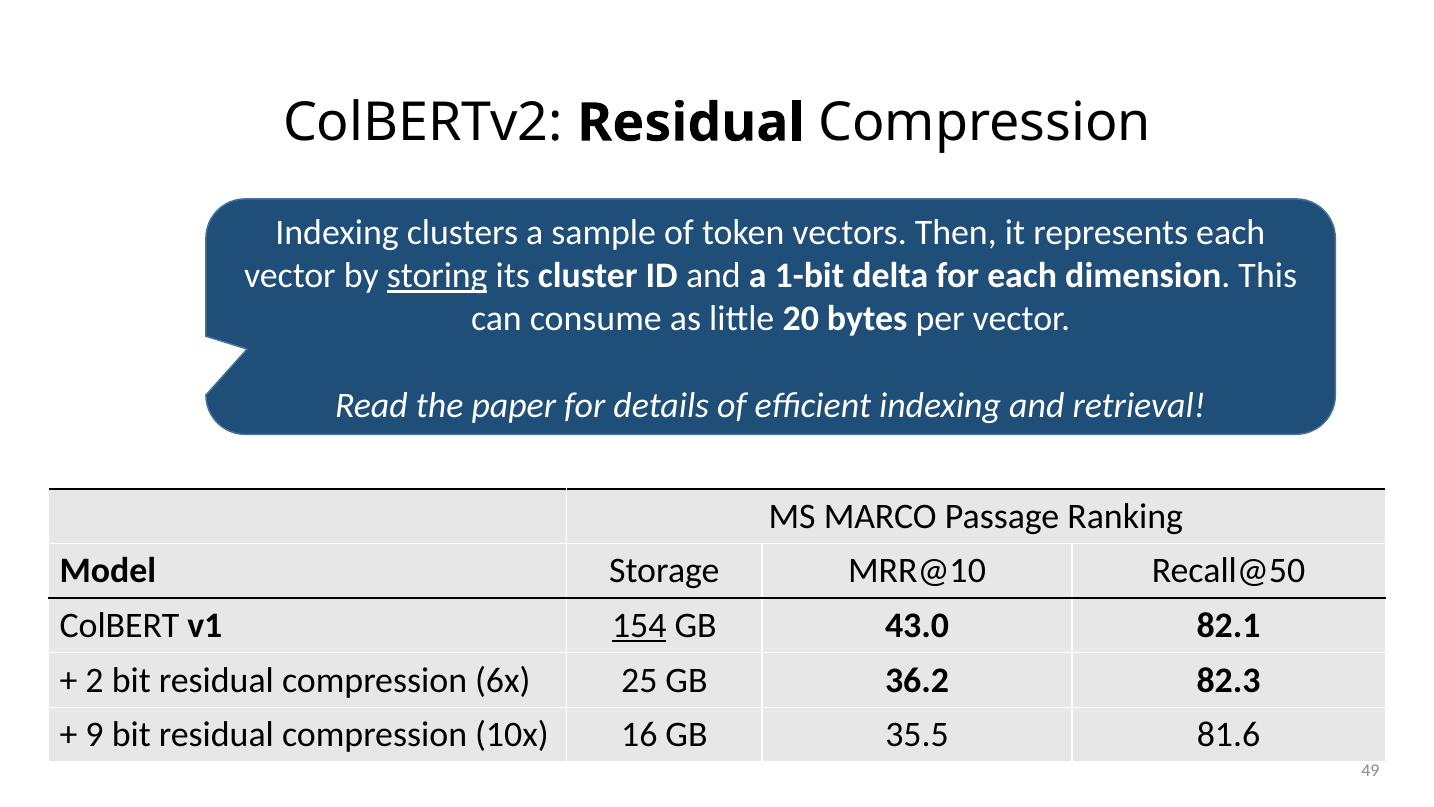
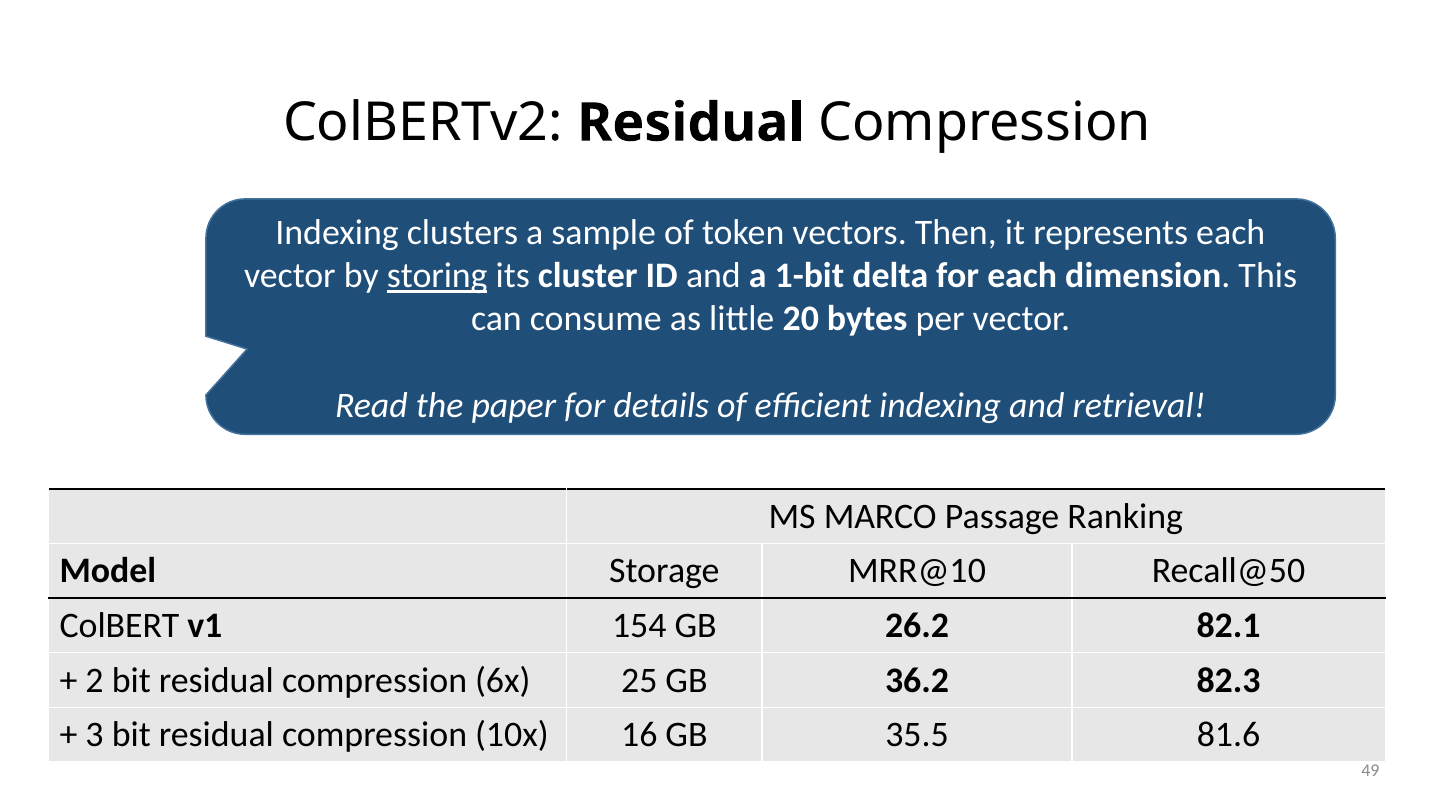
154 underline: present -> none (639, 625)
43.0: 43.0 -> 26.2 (917, 625)
9: 9 -> 3 (95, 734)
